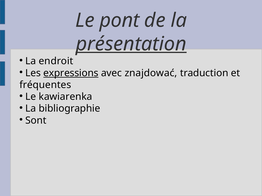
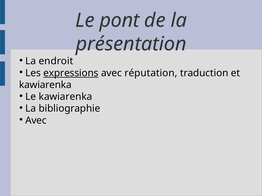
présentation underline: present -> none (131, 44)
znajdować: znajdować -> réputation (151, 73)
fréquentes: fréquentes -> kawiarenka (45, 85)
Sont: Sont -> Avec (36, 121)
